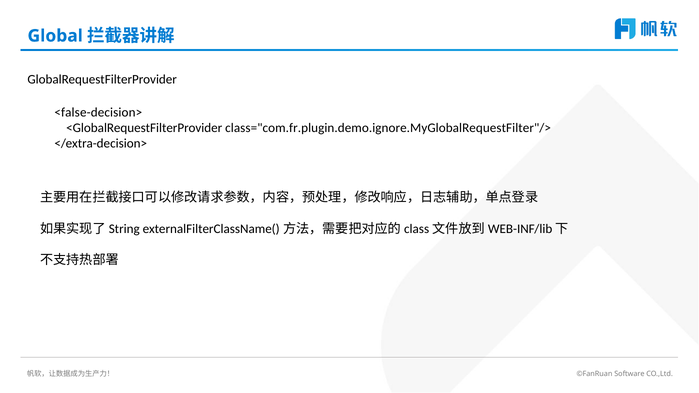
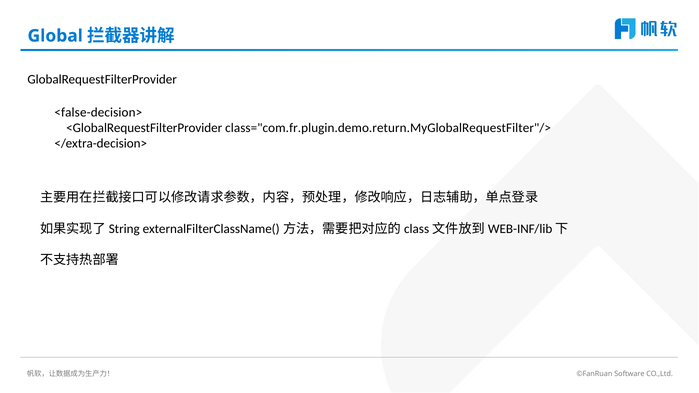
class="com.fr.plugin.demo.ignore.MyGlobalRequestFilter"/>: class="com.fr.plugin.demo.ignore.MyGlobalRequestFilter"/> -> class="com.fr.plugin.demo.return.MyGlobalRequestFilter"/> (388, 128)
